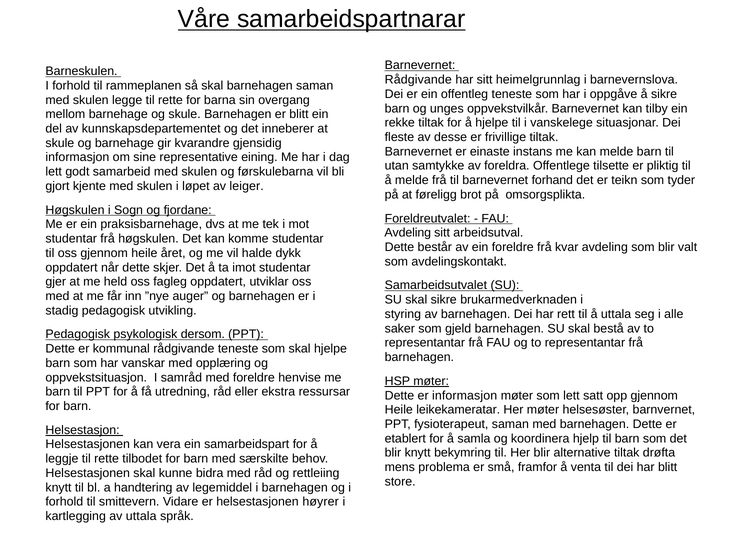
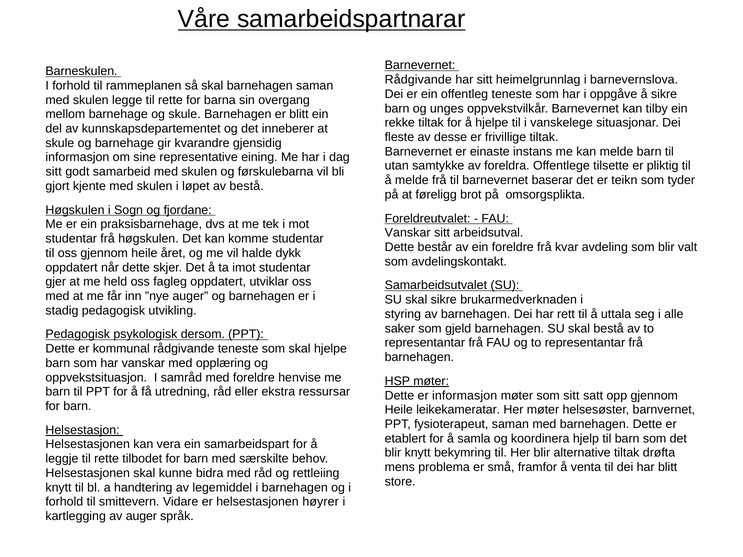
lett: lett -> sitt (54, 172)
forhand: forhand -> baserar (552, 180)
av leiger: leiger -> bestå (247, 186)
Avdeling: Avdeling -> Vanskar (408, 233)
som lett: lett -> sitt (571, 396)
av uttala: uttala -> auger (141, 516)
